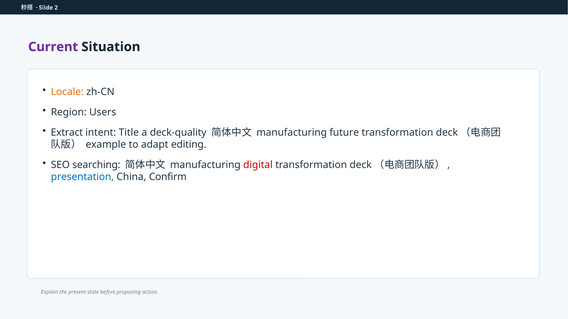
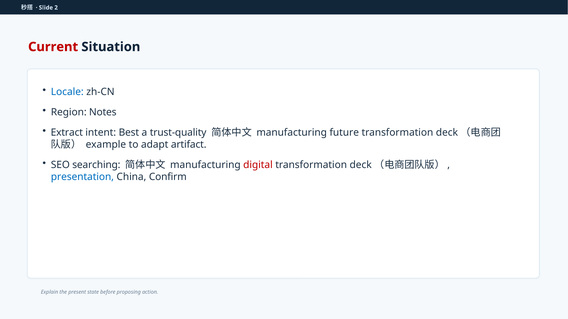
Current colour: purple -> red (53, 47)
Locale colour: orange -> blue (67, 92)
Users: Users -> Notes (103, 112)
Title: Title -> Best (129, 133)
deck-quality: deck-quality -> trust-quality (178, 133)
editing: editing -> artifact (189, 145)
